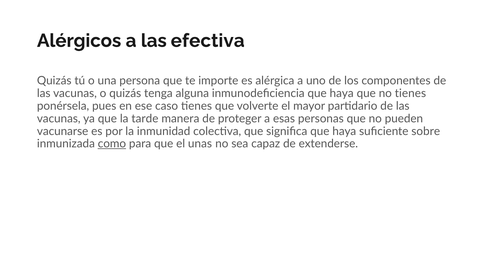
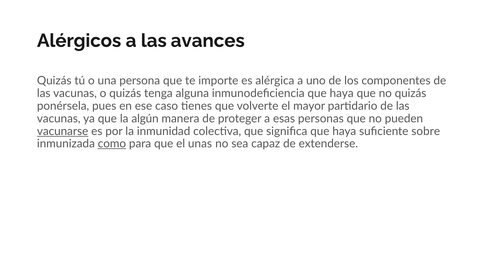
efectiva: efectiva -> avances (208, 41)
no tienes: tienes -> quizás (411, 93)
tarde: tarde -> algún (145, 118)
vacunarse underline: none -> present (63, 131)
